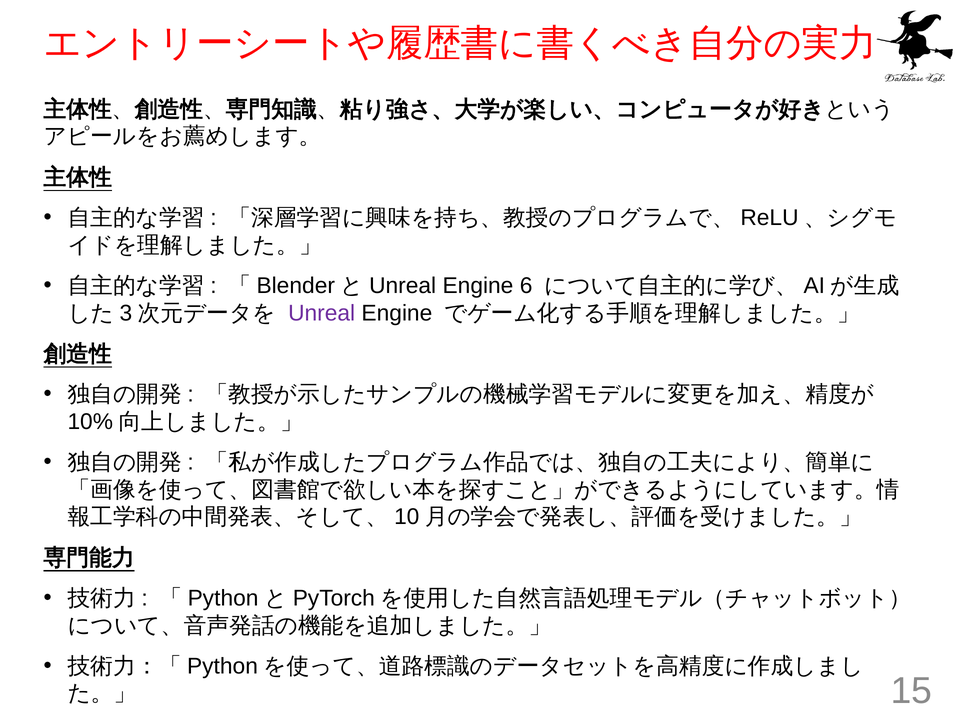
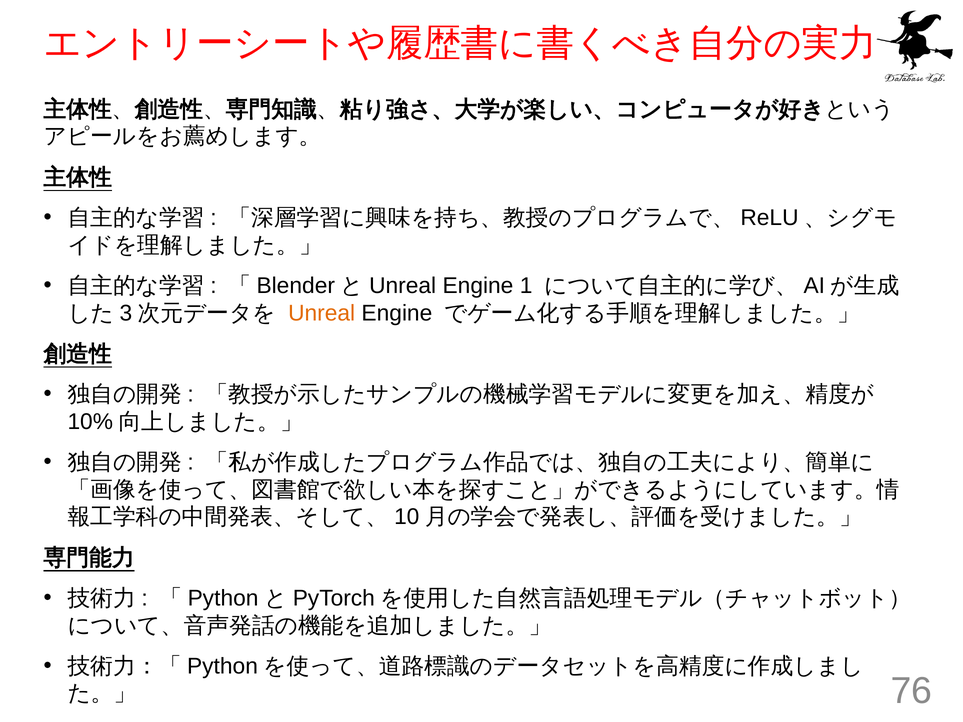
6: 6 -> 1 (526, 286)
Unreal colour: purple -> orange (322, 313)
15: 15 -> 76 (911, 691)
